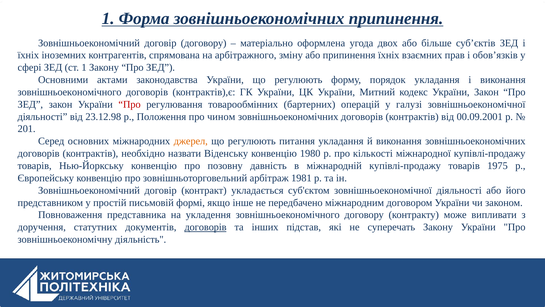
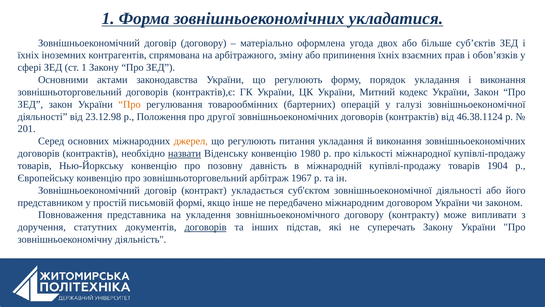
зовнішньоекономічних припинення: припинення -> укладатися (396, 18)
зовнішньоекономічного: зовнішньоекономічного -> зовнішньоторговельний (70, 92)
Про colour: red -> orange (130, 104)
чином: чином -> другої (221, 116)
00.09.2001: 00.09.2001 -> 46.38.1124 (480, 116)
назвати underline: none -> present (185, 153)
1975: 1975 -> 1904 (497, 166)
1981: 1981 -> 1967 (301, 178)
